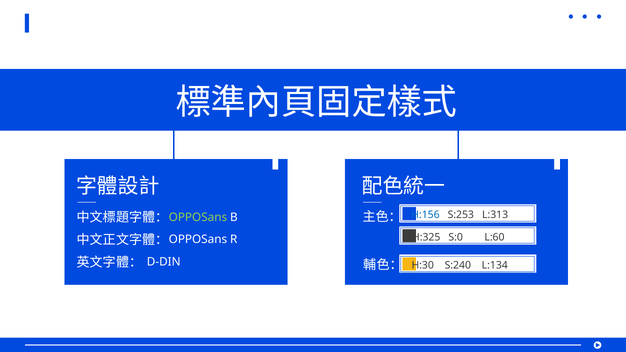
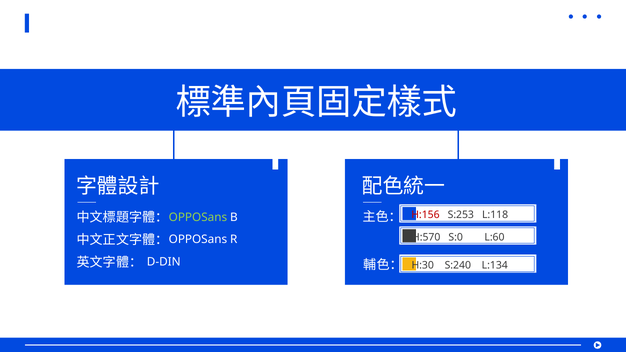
H:156 colour: blue -> red (425, 215)
L:313: L:313 -> L:118 (495, 215)
H:325: H:325 -> H:570 (426, 237)
